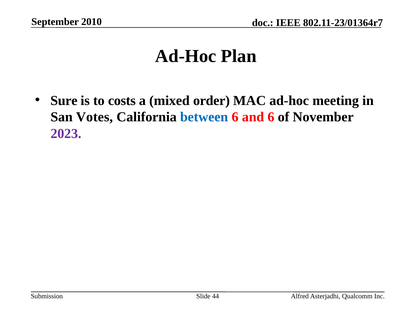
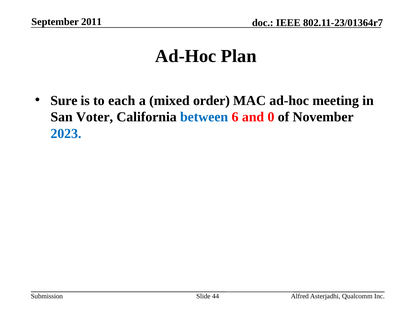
2010: 2010 -> 2011 (91, 22)
costs: costs -> each (122, 101)
Votes: Votes -> Voter (95, 117)
and 6: 6 -> 0 (271, 117)
2023 colour: purple -> blue (66, 134)
